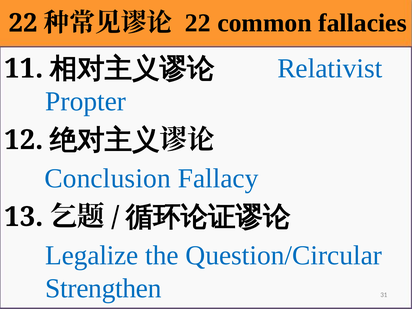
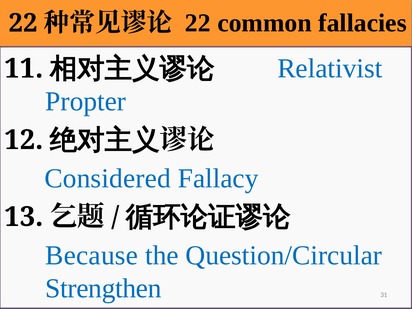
Conclusion: Conclusion -> Considered (108, 178)
Legalize: Legalize -> Because (92, 255)
